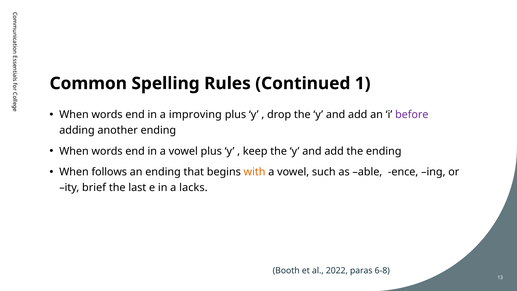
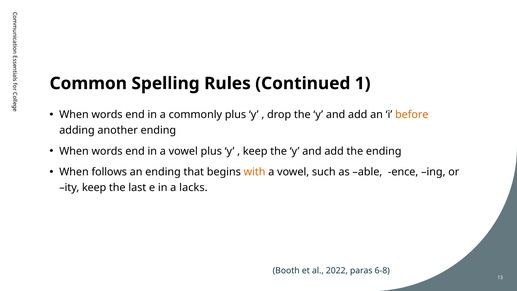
improving: improving -> commonly (195, 115)
before colour: purple -> orange (412, 115)
ity brief: brief -> keep (94, 187)
